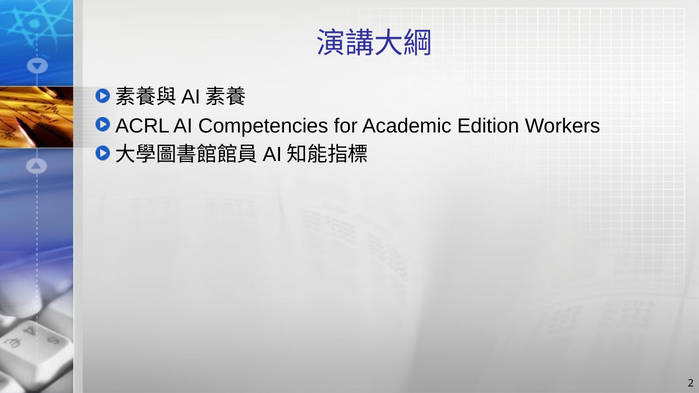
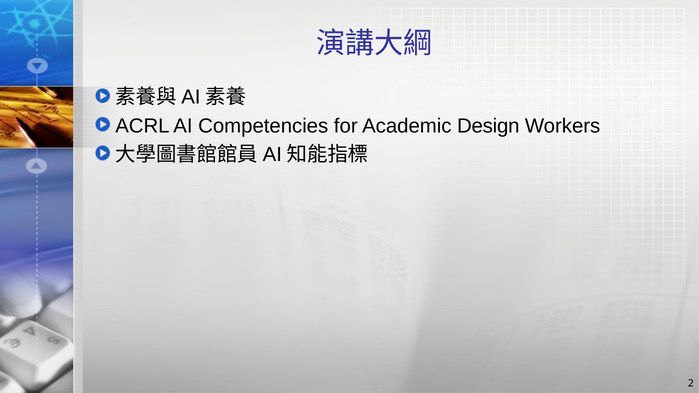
Edition: Edition -> Design (488, 126)
